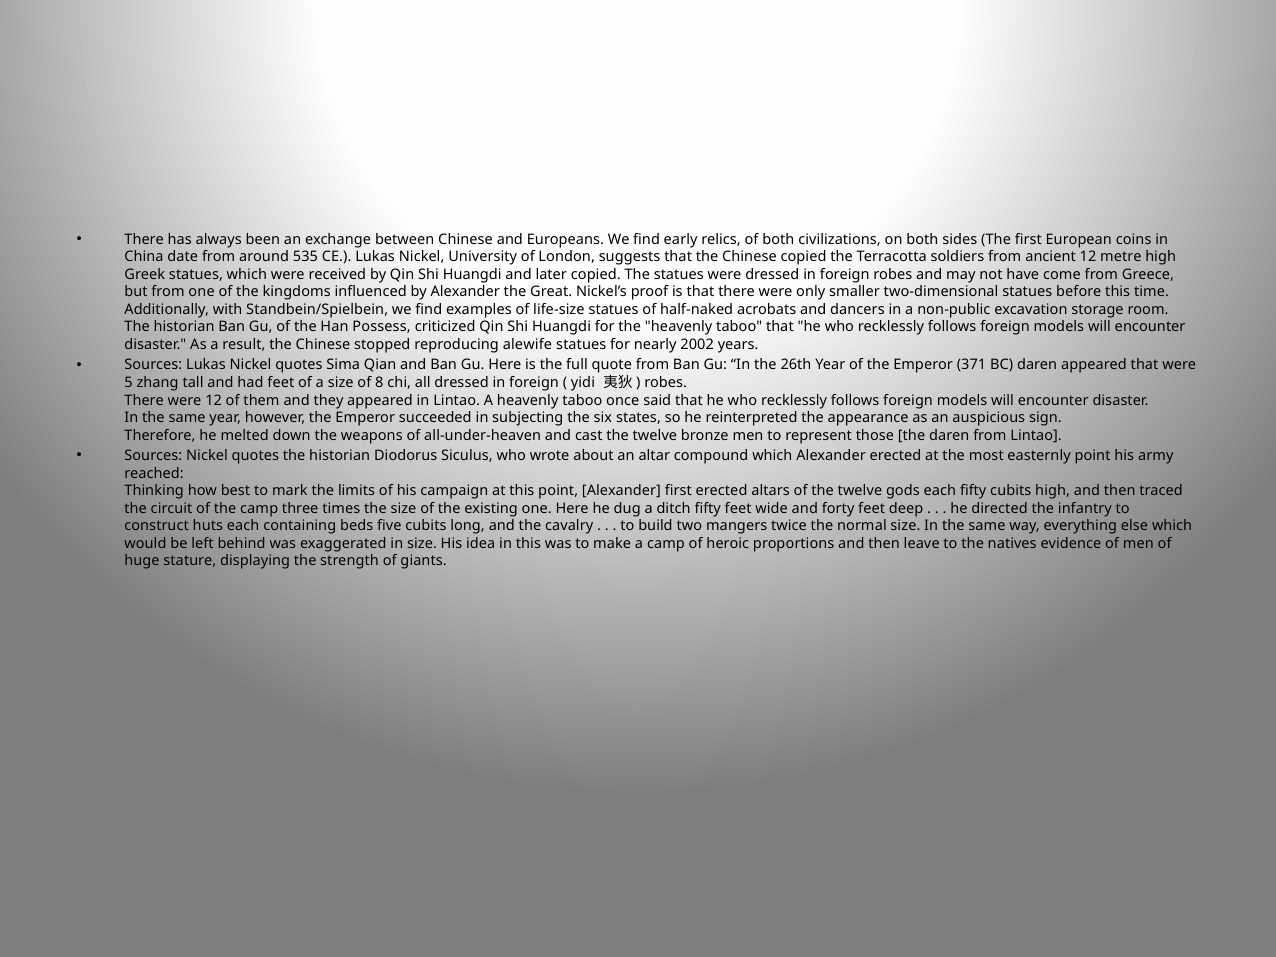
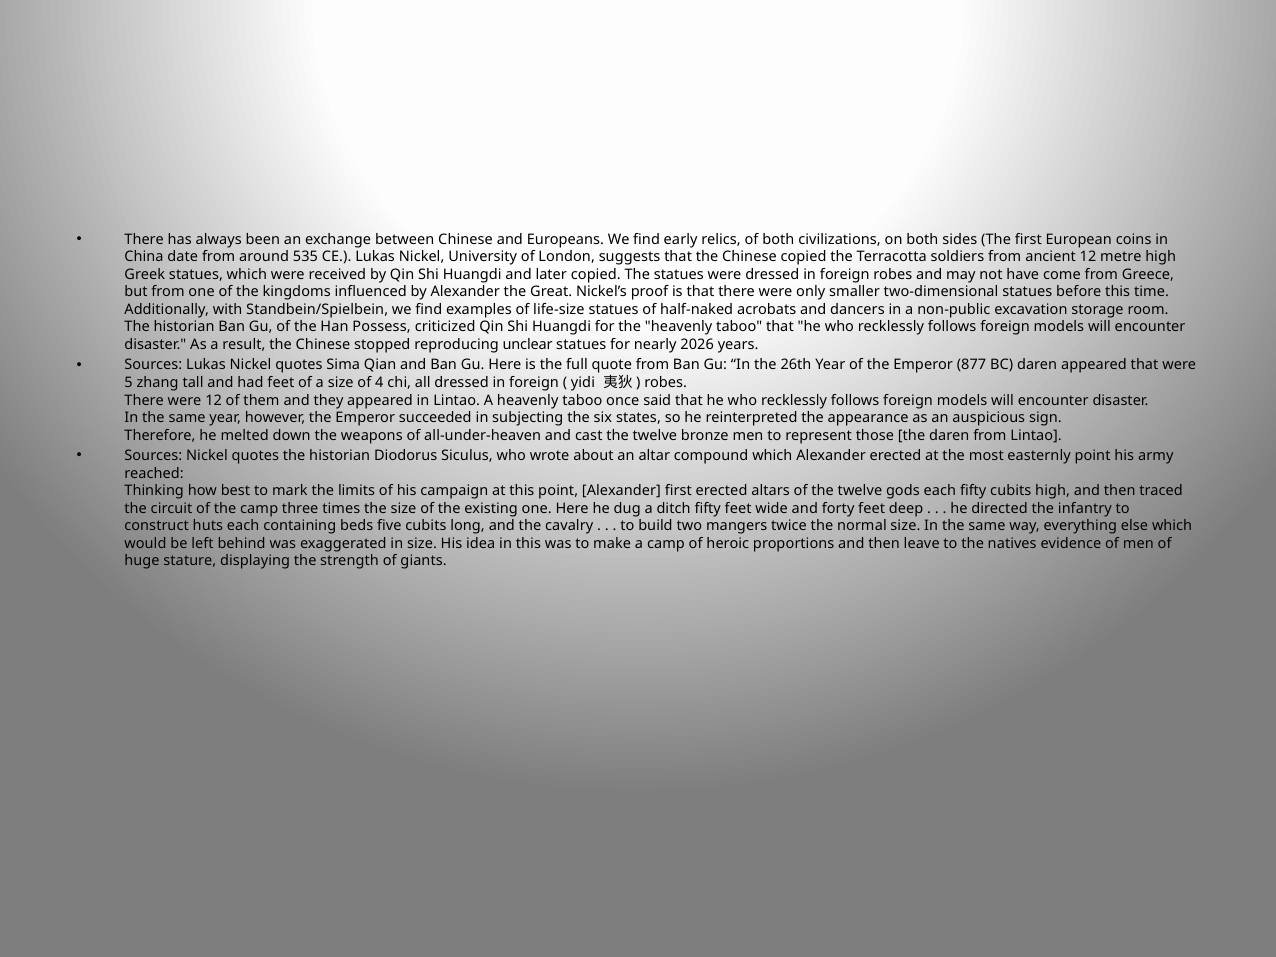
alewife: alewife -> unclear (528, 345)
2002: 2002 -> 2026 (697, 345)
371: 371 -> 877 (971, 365)
8: 8 -> 4 (379, 383)
